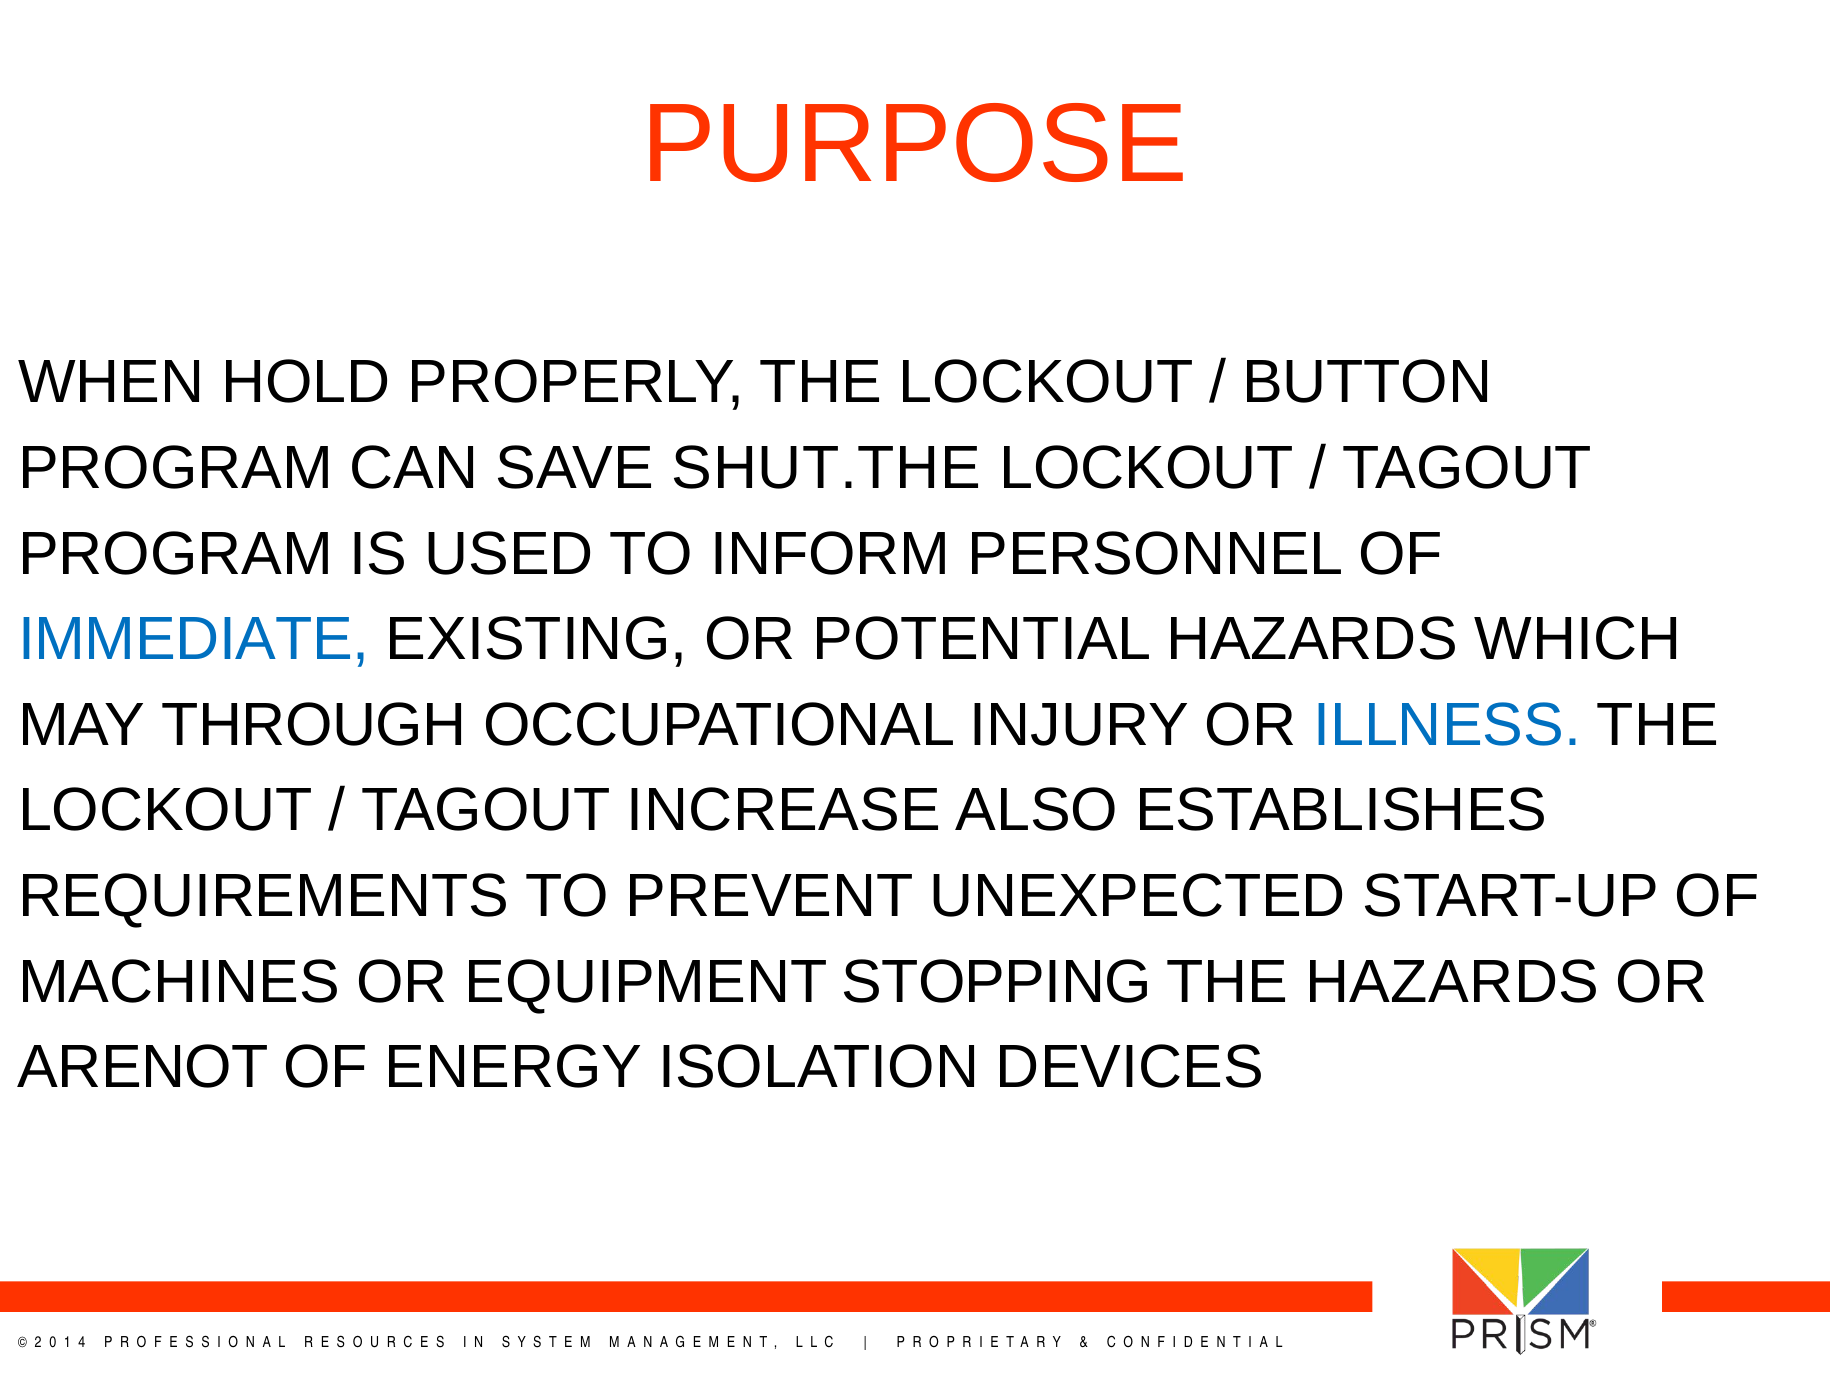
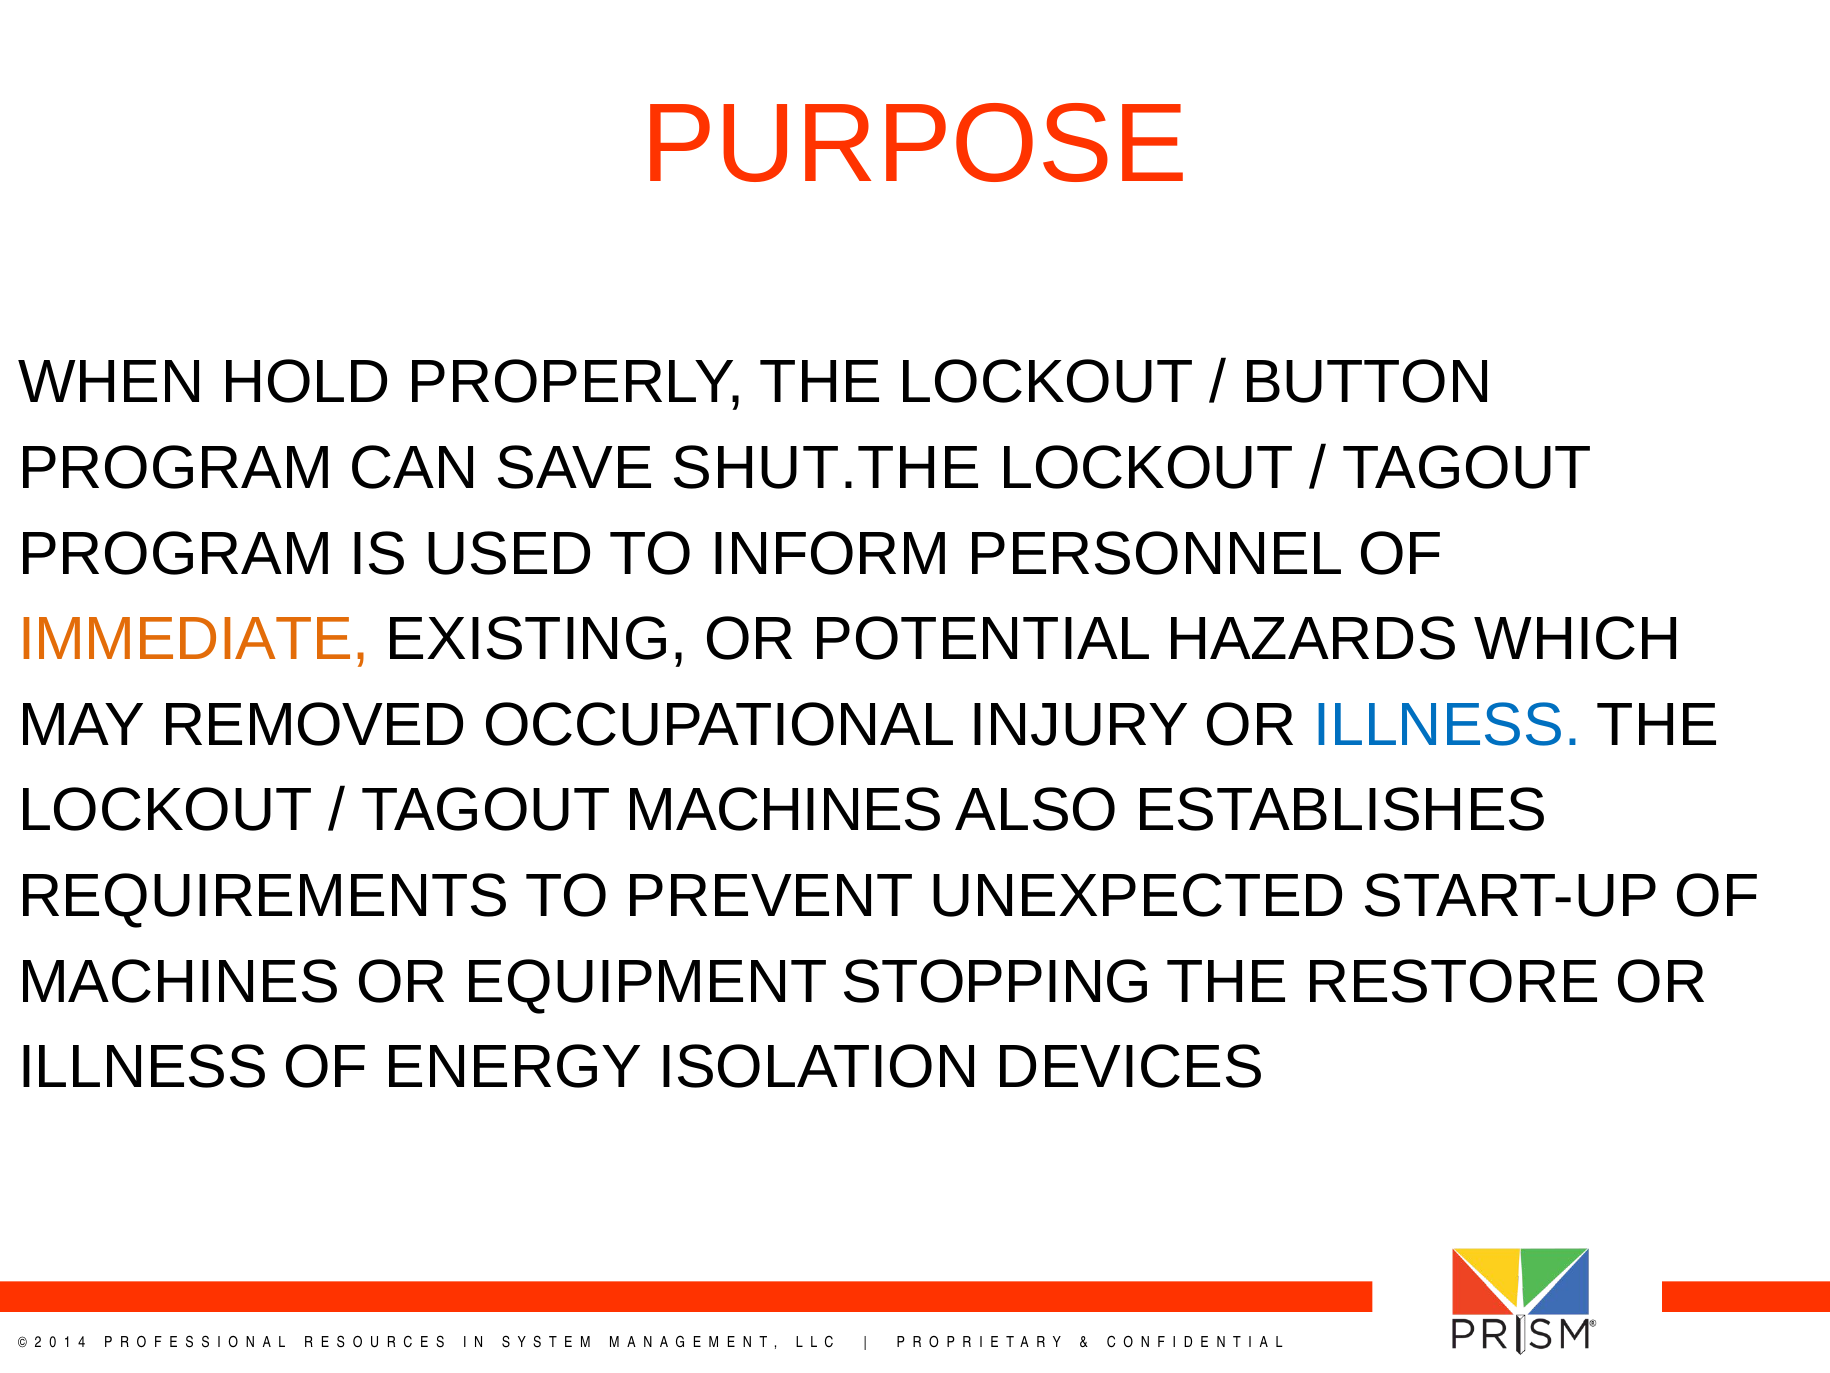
IMMEDIATE colour: blue -> orange (194, 639)
THROUGH: THROUGH -> REMOVED (314, 725)
TAGOUT INCREASE: INCREASE -> MACHINES (785, 810)
THE HAZARDS: HAZARDS -> RESTORE (1453, 982)
ARENOT: ARENOT -> ILLNESS (143, 1067)
